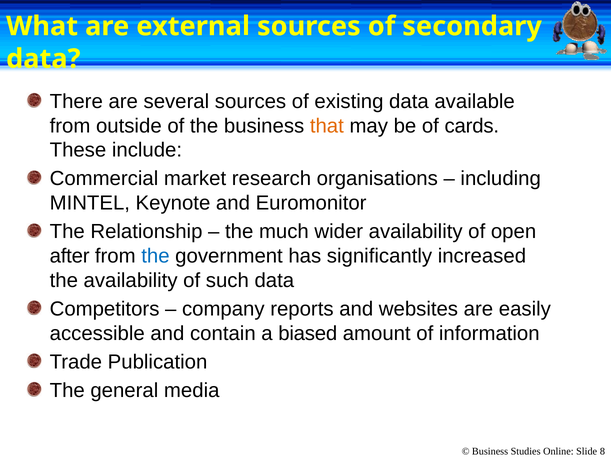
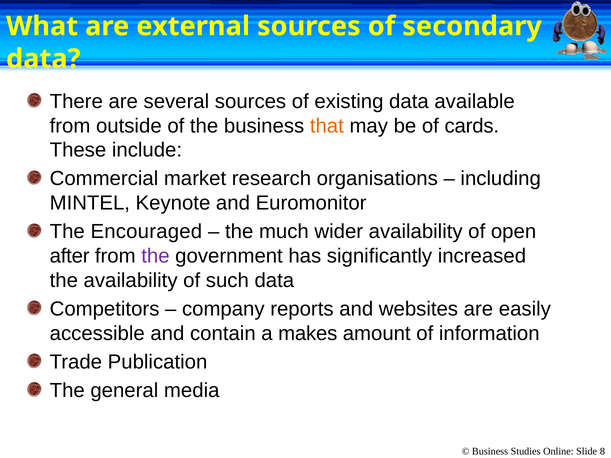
Relationship: Relationship -> Encouraged (146, 232)
the colour: blue -> purple (155, 256)
biased: biased -> makes (308, 334)
